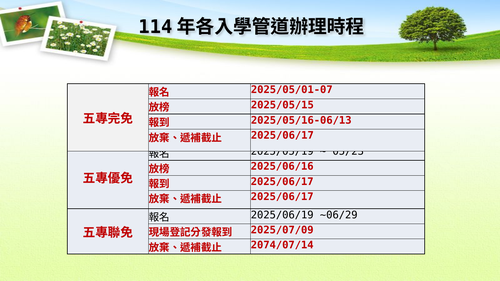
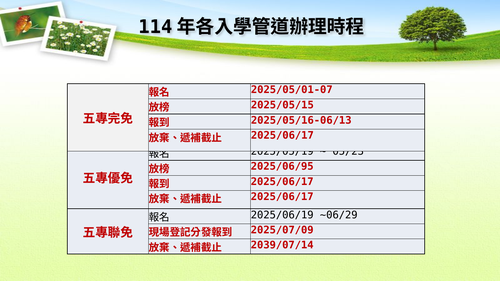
2025/06/16: 2025/06/16 -> 2025/06/95 (282, 167)
2074/07/14: 2074/07/14 -> 2039/07/14 (282, 245)
